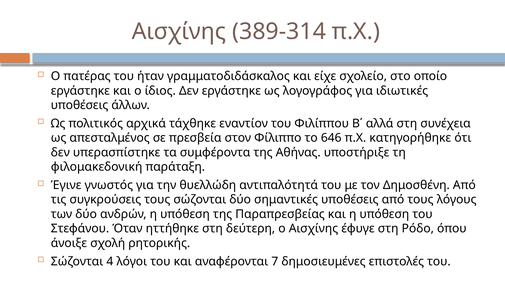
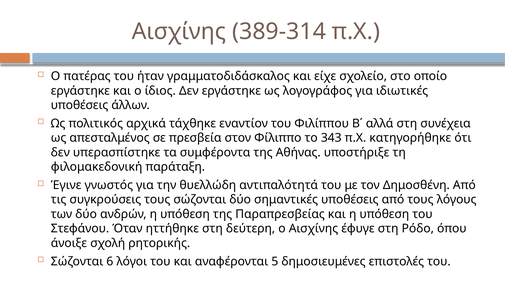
646: 646 -> 343 (331, 138)
4: 4 -> 6 (110, 261)
7: 7 -> 5 (275, 261)
